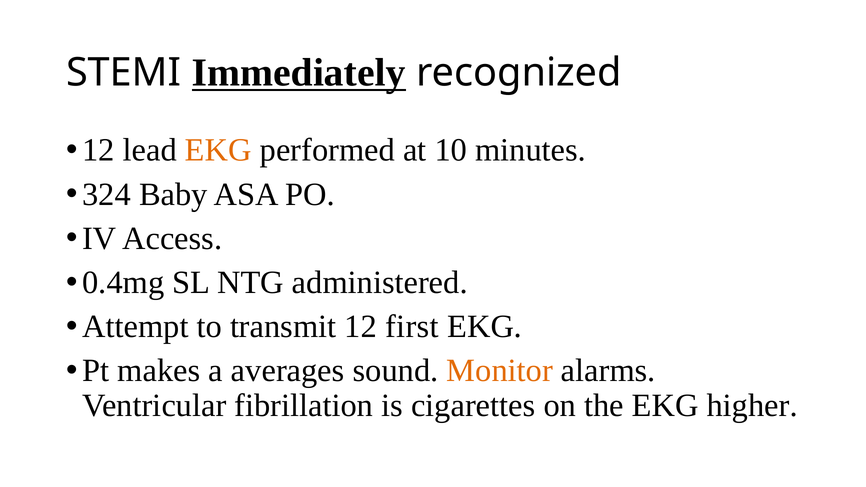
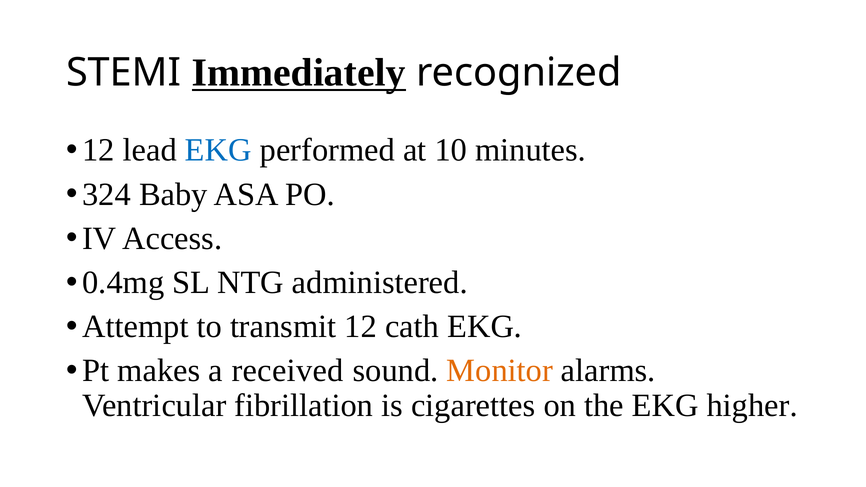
EKG colour: orange -> blue (218, 150)
first: first -> cath (412, 327)
averages: averages -> received (288, 371)
